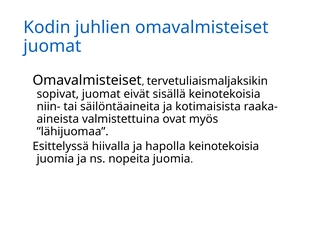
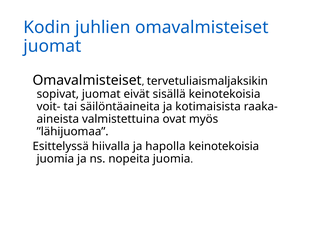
niin-: niin- -> voit- (49, 107)
